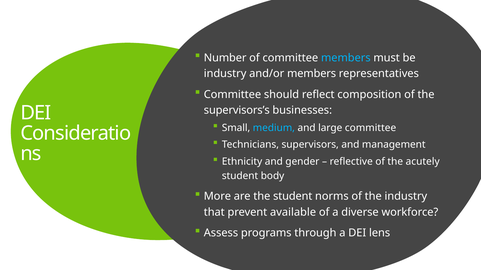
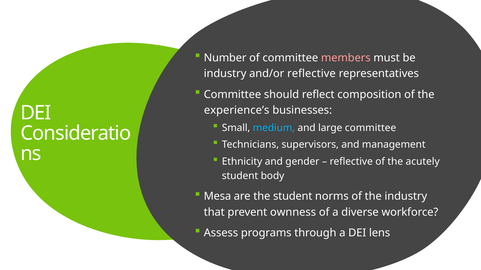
members colour: light blue -> pink (346, 58)
and/or members: members -> reflective (311, 74)
supervisors’s: supervisors’s -> experience’s (237, 111)
More: More -> Mesa (217, 197)
available: available -> ownness (293, 213)
